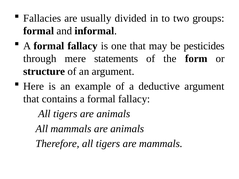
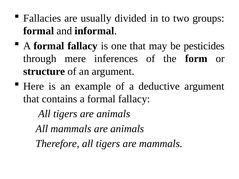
statements: statements -> inferences (116, 59)
